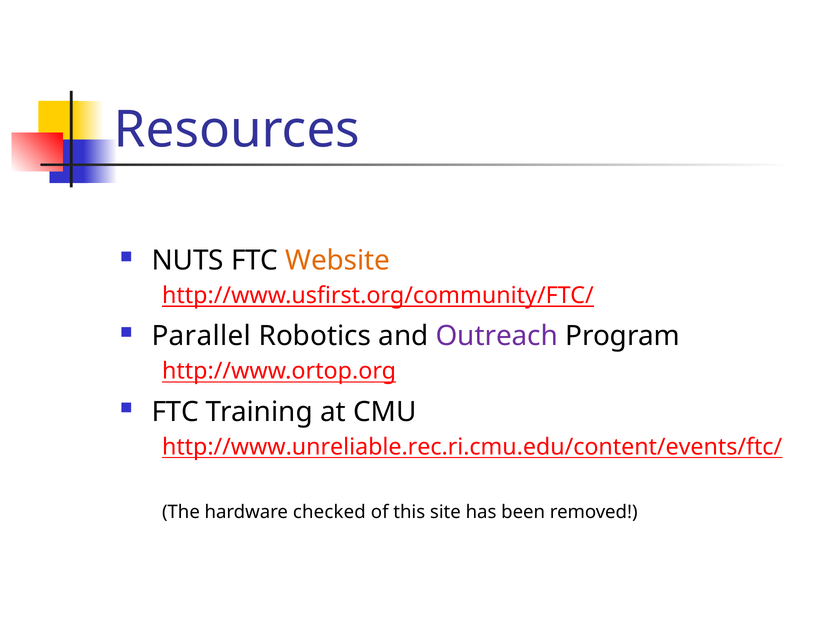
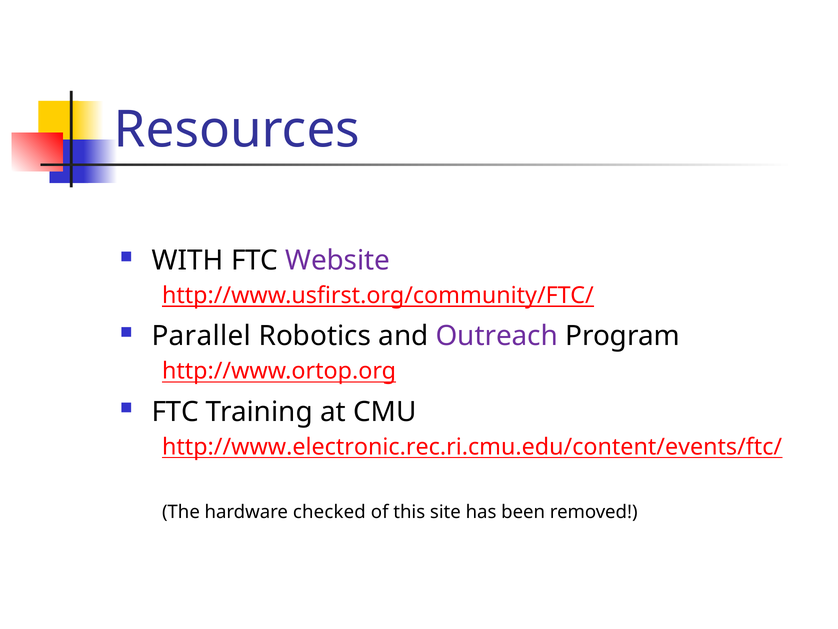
NUTS: NUTS -> WITH (188, 260)
Website colour: orange -> purple (338, 260)
http://www.unreliable.rec.ri.cmu.edu/content/events/ftc/: http://www.unreliable.rec.ri.cmu.edu/content/events/ftc/ -> http://www.electronic.rec.ri.cmu.edu/content/events/ftc/ (472, 447)
